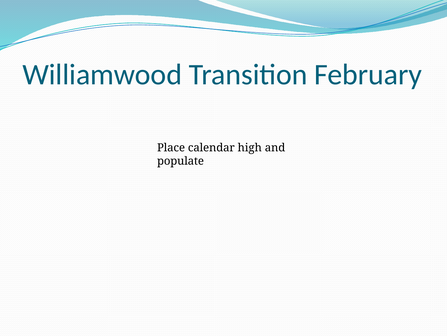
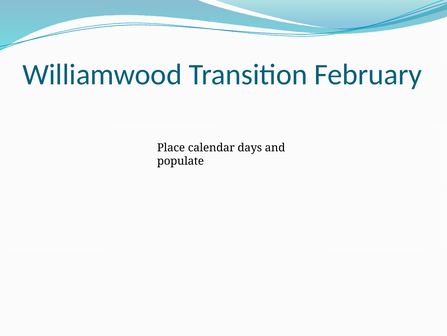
high: high -> days (250, 148)
